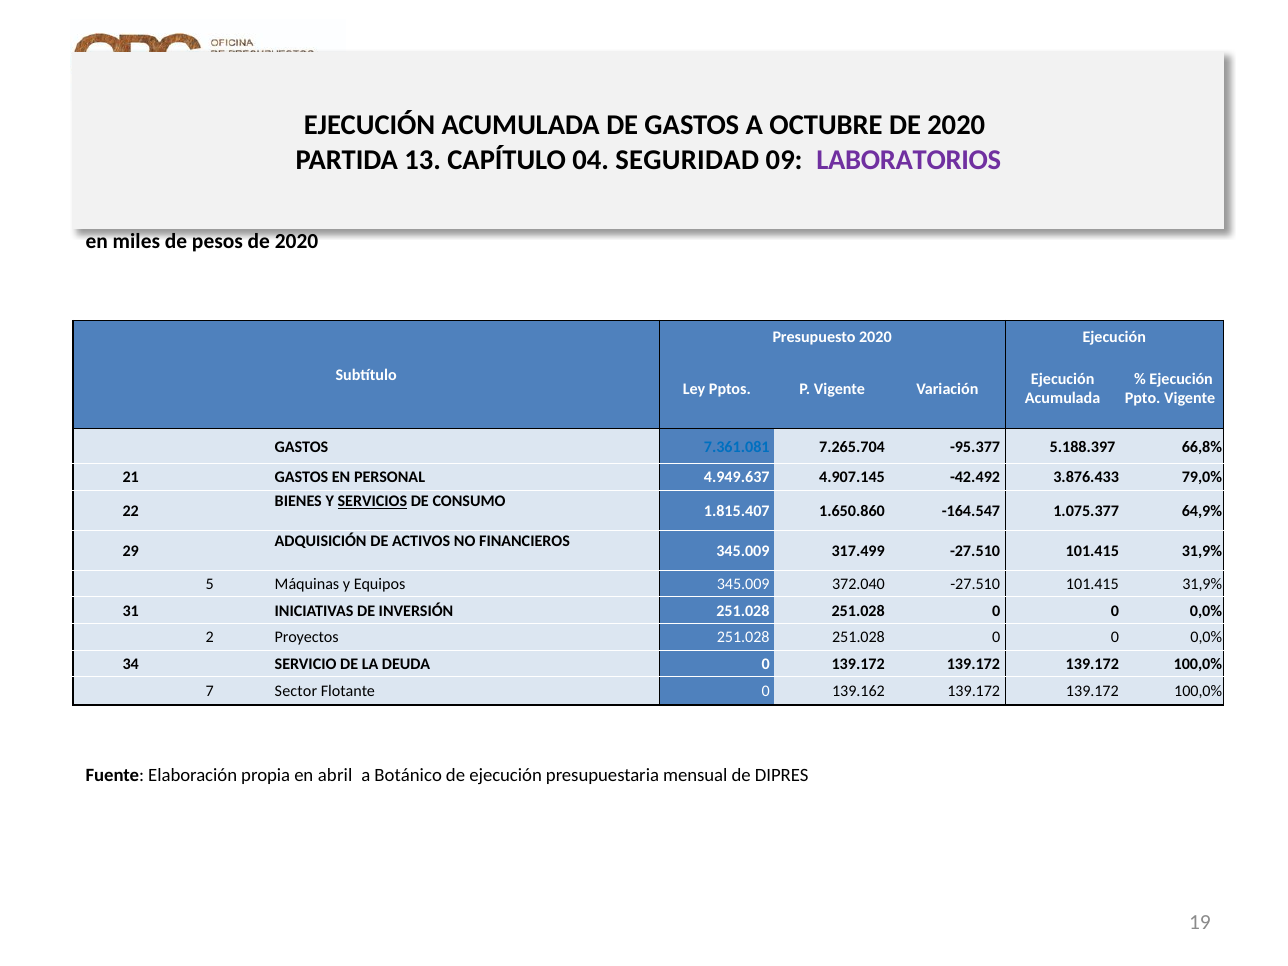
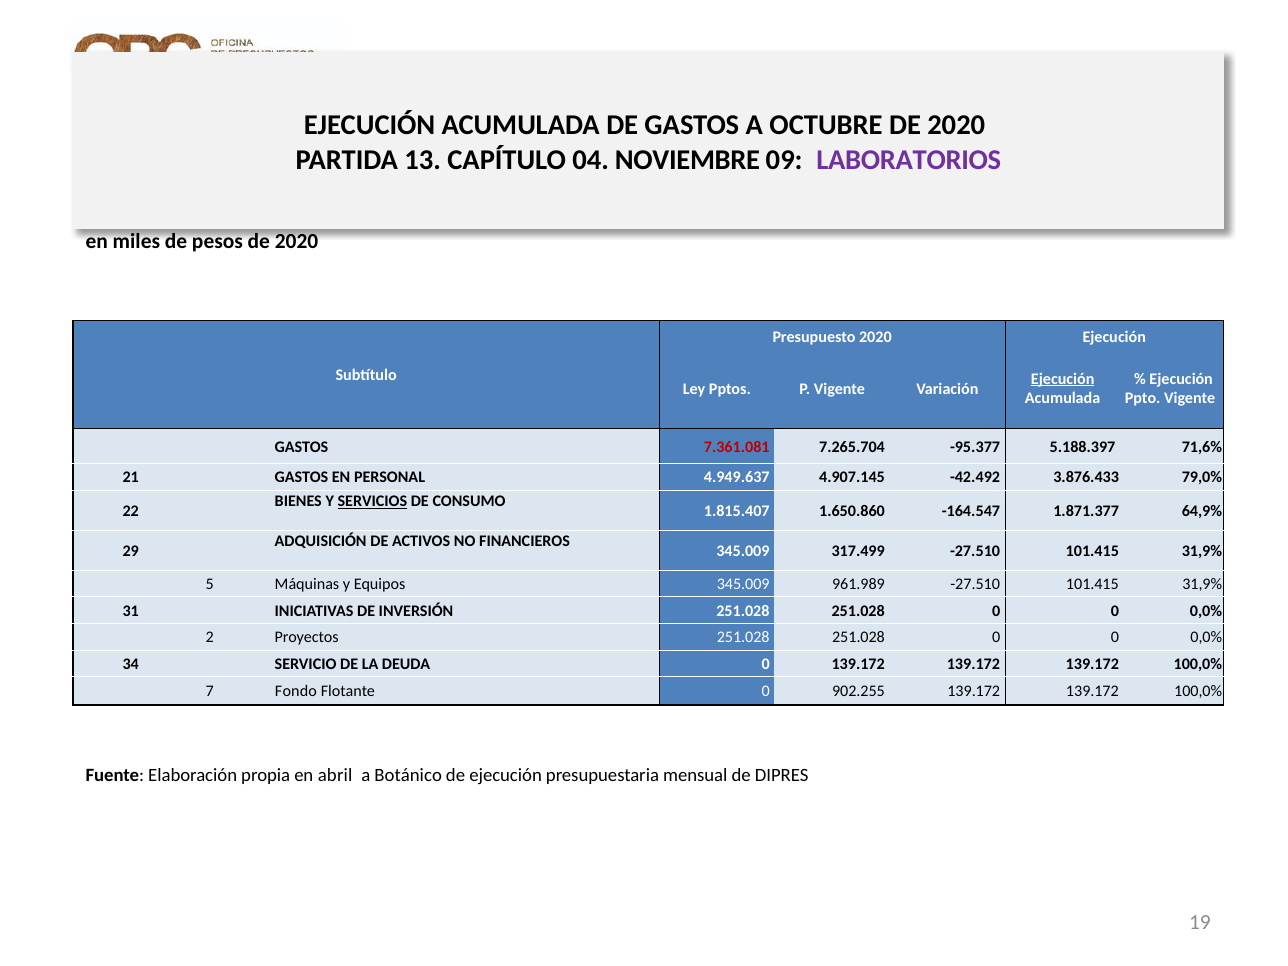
SEGURIDAD: SEGURIDAD -> NOVIEMBRE (688, 160)
Ejecución underline: none -> present (1063, 379)
7.361.081 colour: blue -> red (737, 447)
66,8%: 66,8% -> 71,6% (1202, 447)
1.075.377: 1.075.377 -> 1.871.377 (1086, 511)
372.040: 372.040 -> 961.989 (858, 584)
Sector: Sector -> Fondo (296, 691)
139.162: 139.162 -> 902.255 (858, 691)
